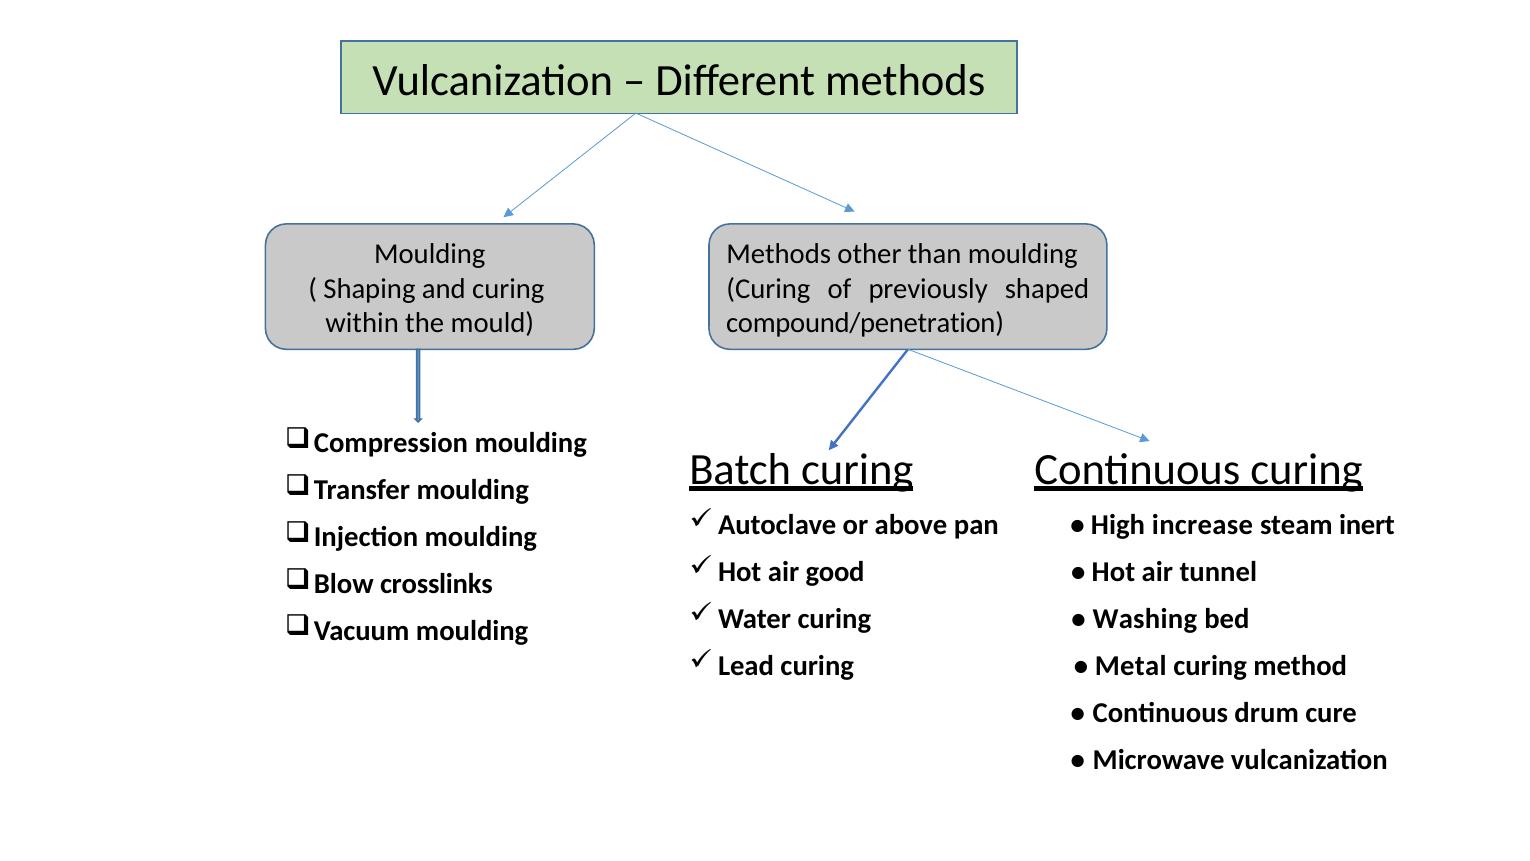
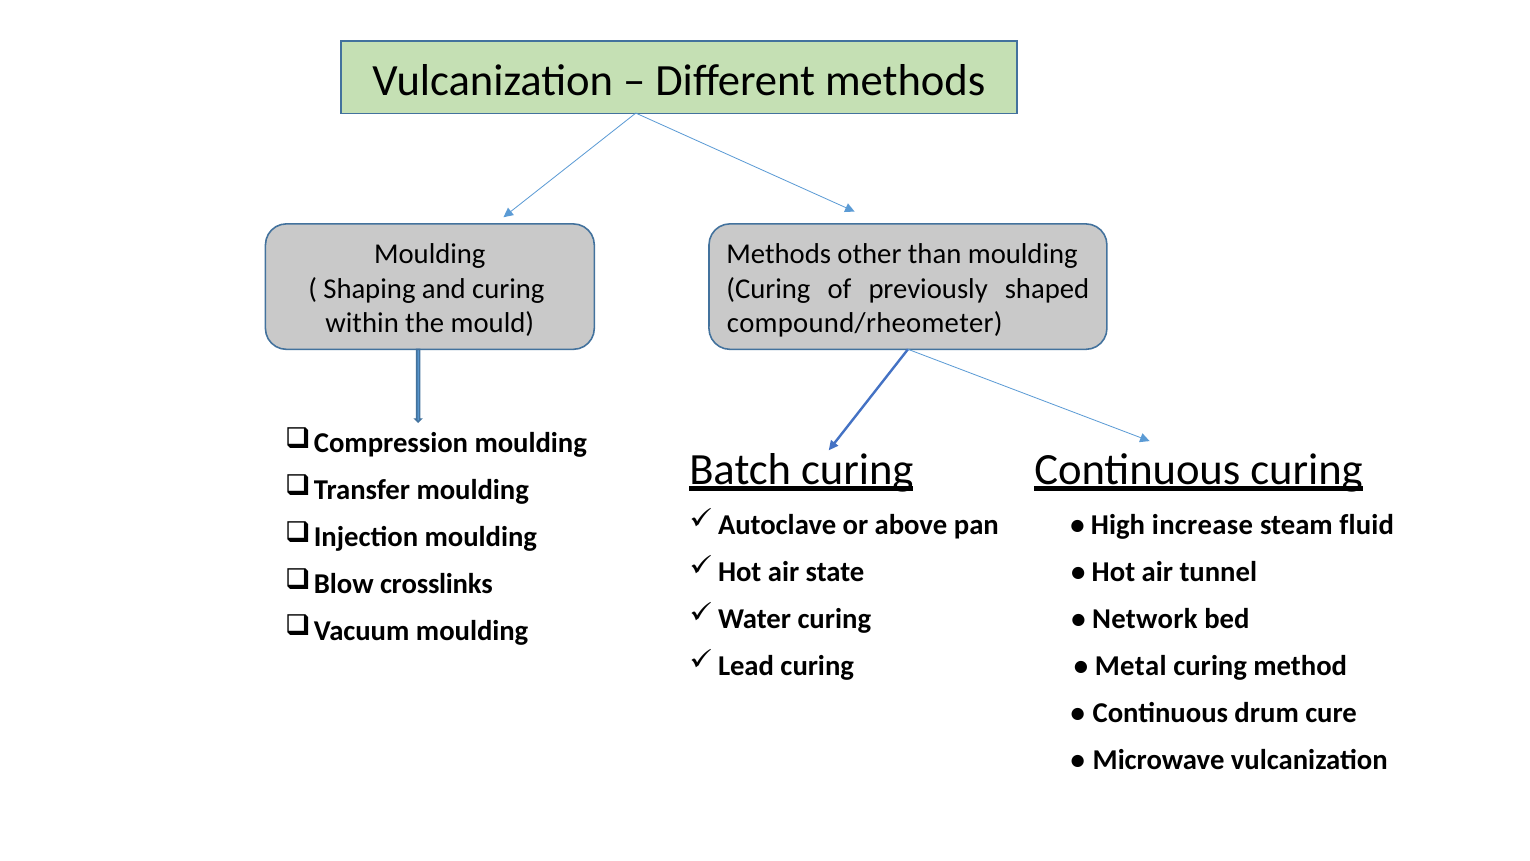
compound/penetration: compound/penetration -> compound/rheometer (865, 323)
inert: inert -> fluid (1367, 525)
good: good -> state (835, 572)
Washing: Washing -> Network (1145, 619)
